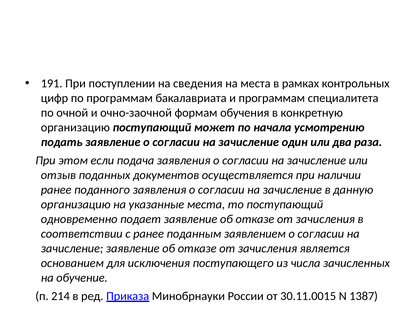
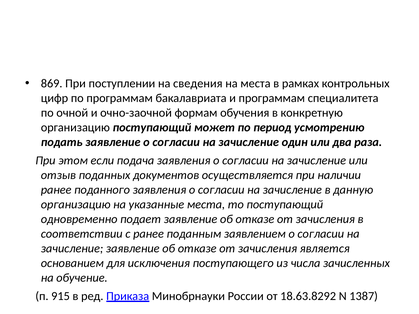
191: 191 -> 869 (52, 84)
начала: начала -> период (272, 128)
214: 214 -> 915 (61, 296)
30.11.0015: 30.11.0015 -> 18.63.8292 (308, 296)
